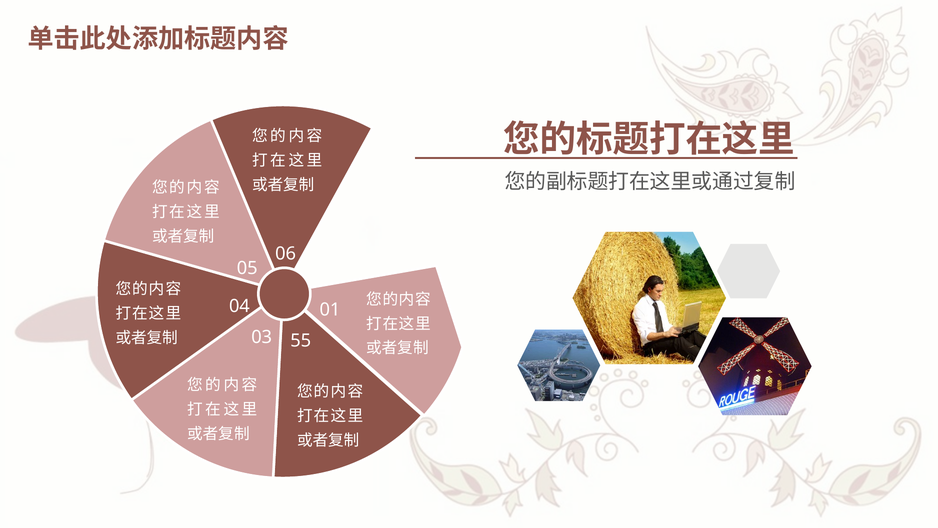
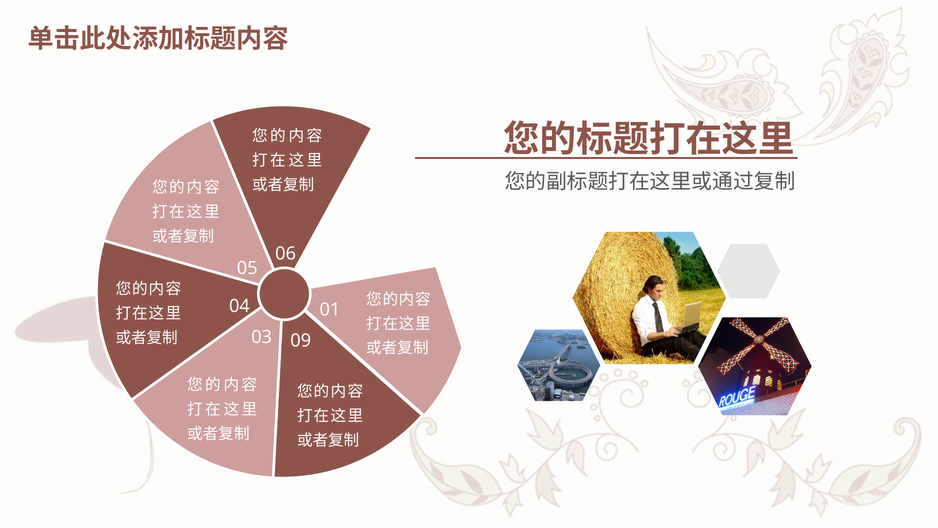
55: 55 -> 09 (301, 340)
